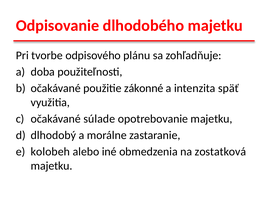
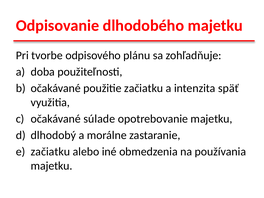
použitie zákonné: zákonné -> začiatku (144, 88)
kolobeh: kolobeh -> začiatku (50, 152)
zostatková: zostatková -> používania (220, 152)
